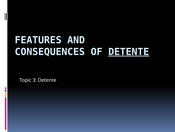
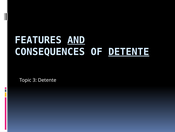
AND underline: none -> present (76, 40)
